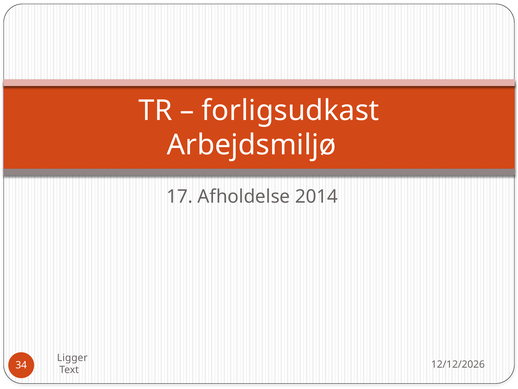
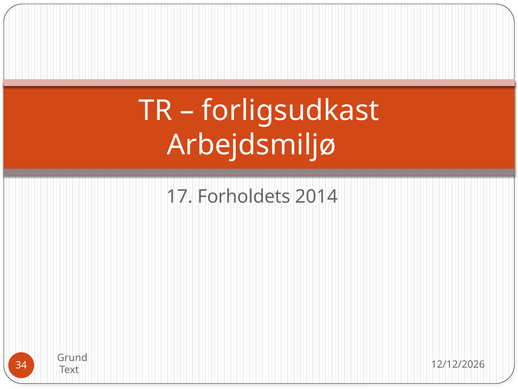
Afholdelse: Afholdelse -> Forholdets (244, 196)
Ligger: Ligger -> Grund (72, 357)
